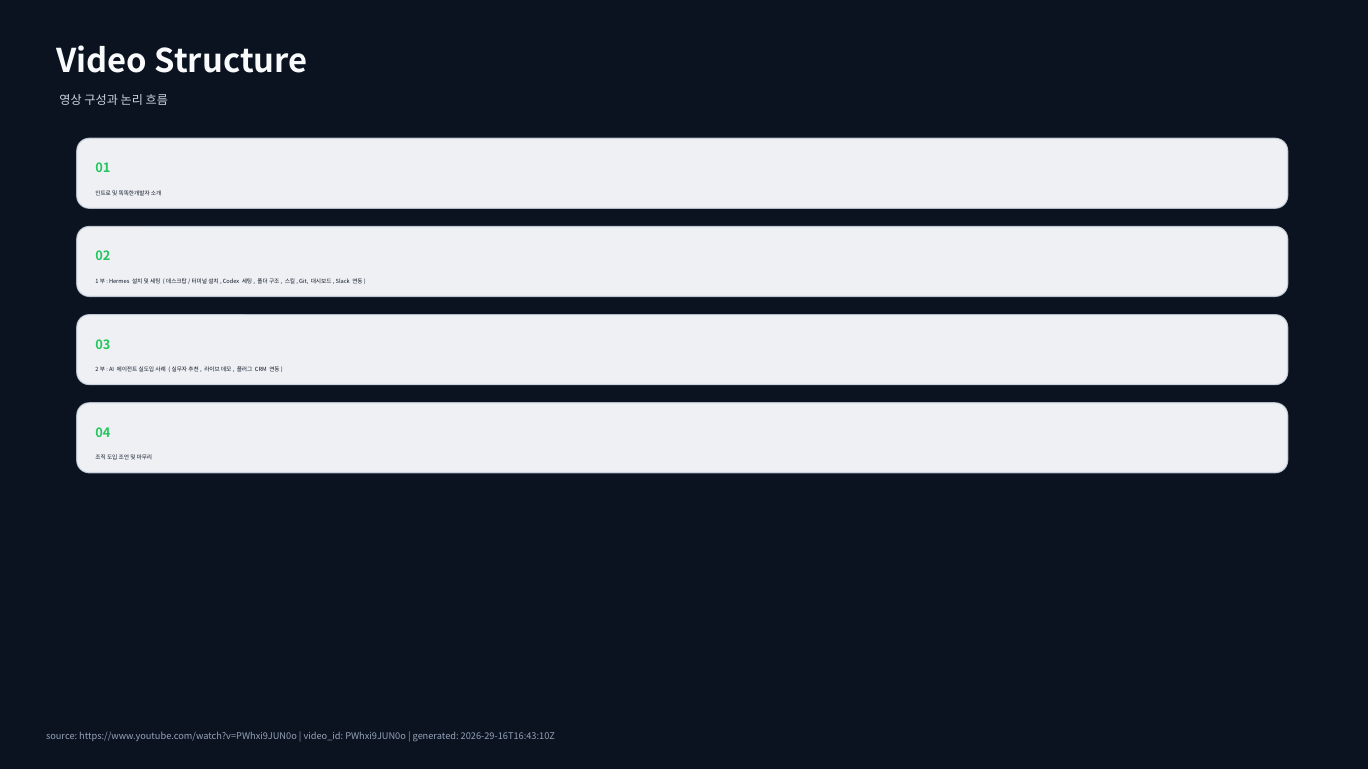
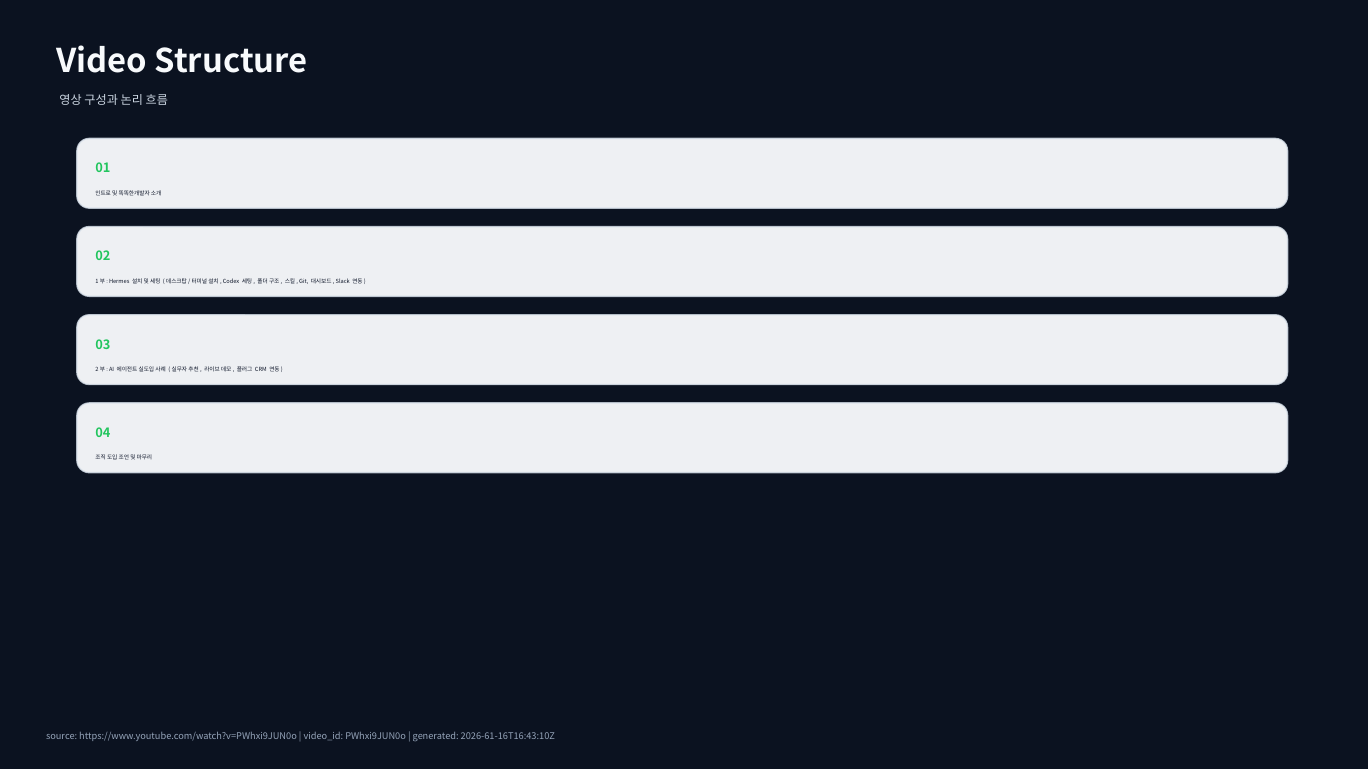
2026-29-16T16:43:10Z: 2026-29-16T16:43:10Z -> 2026-61-16T16:43:10Z (508, 737)
